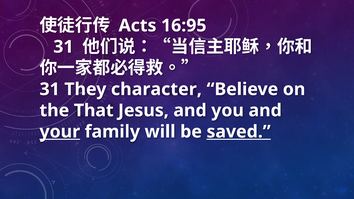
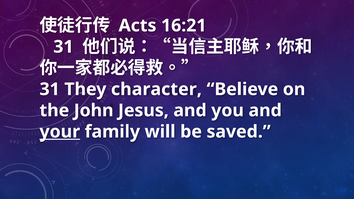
16:95: 16:95 -> 16:21 (184, 26)
That: That -> John (94, 111)
saved underline: present -> none (239, 132)
